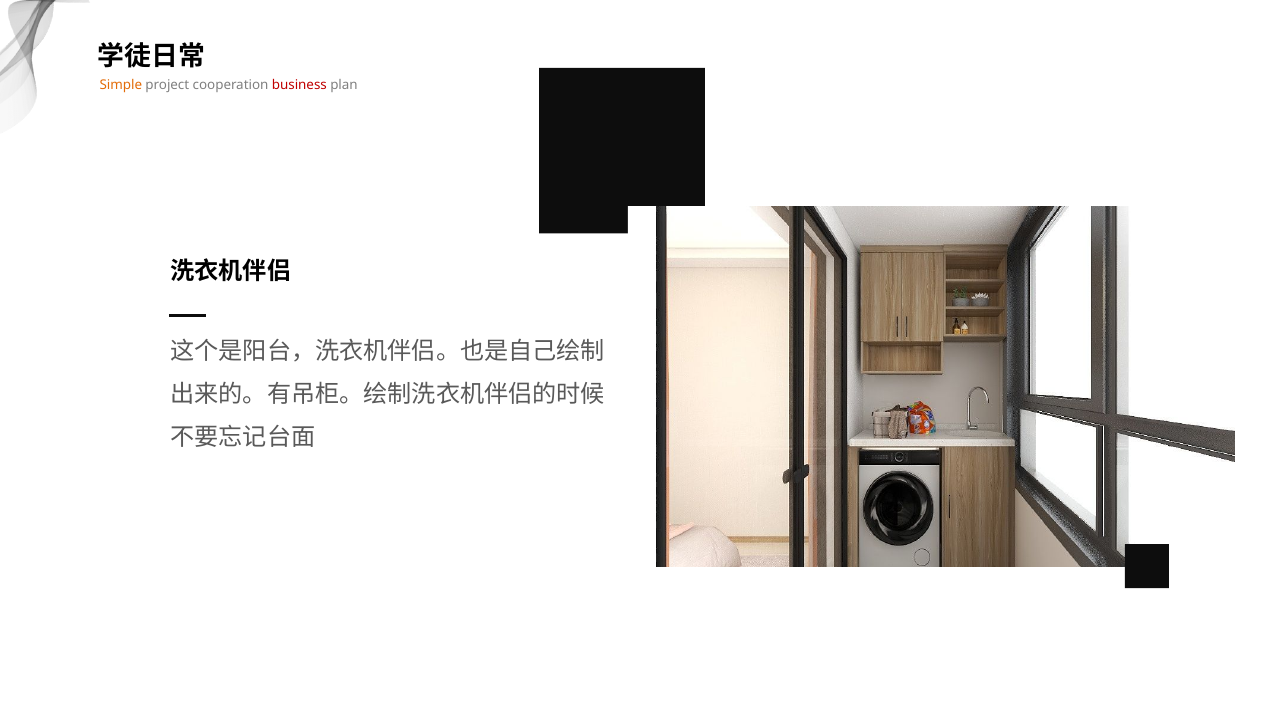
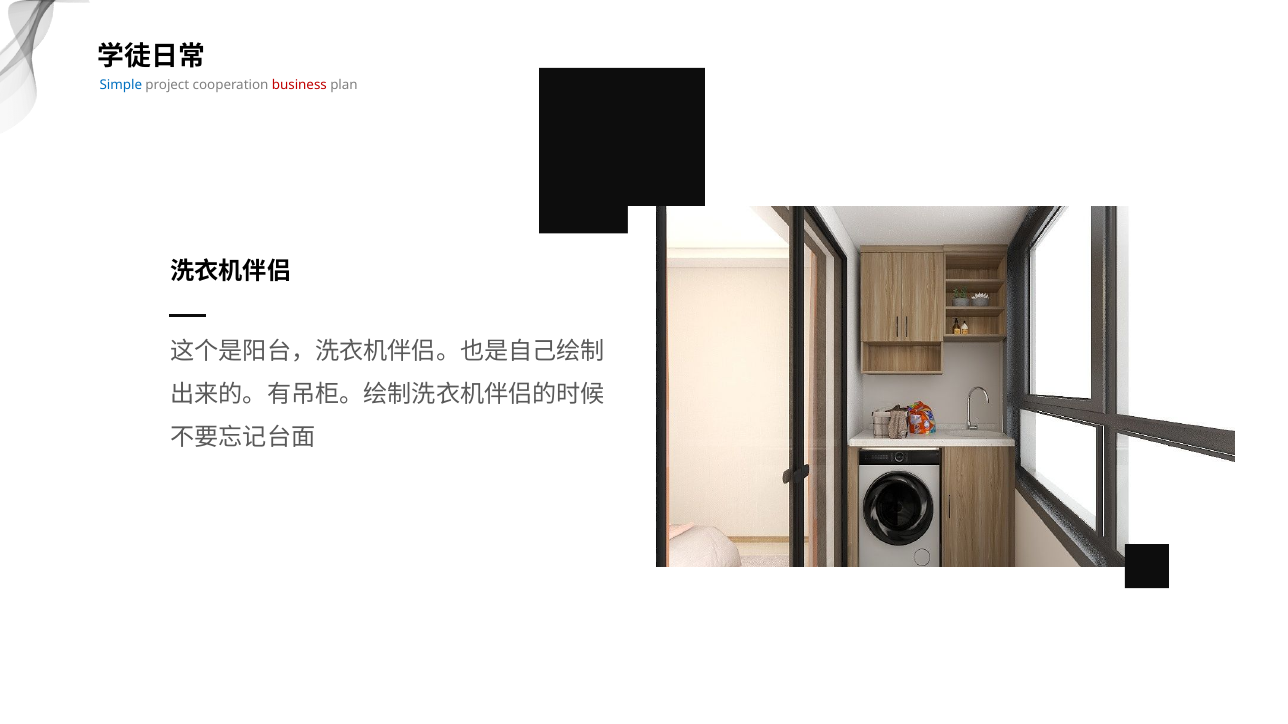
Simple colour: orange -> blue (121, 85)
